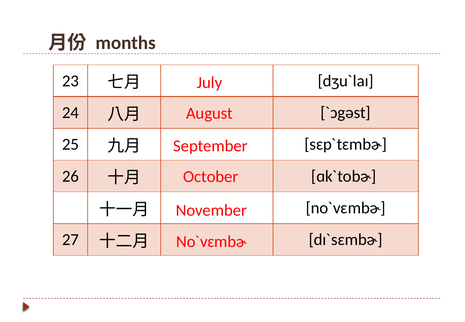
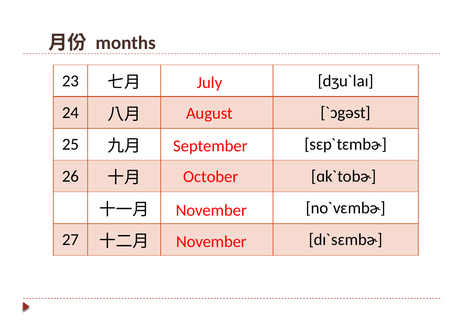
Noˋvɛmbɚ: Noˋvɛmbɚ -> November (211, 242)
